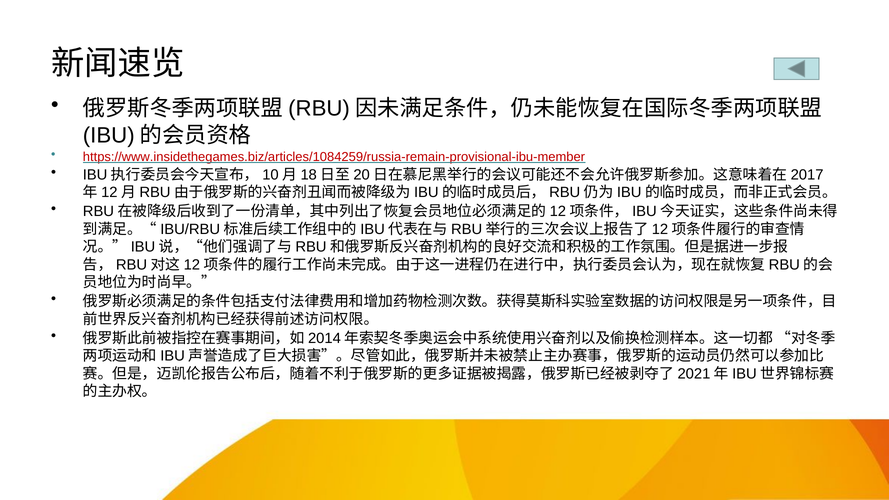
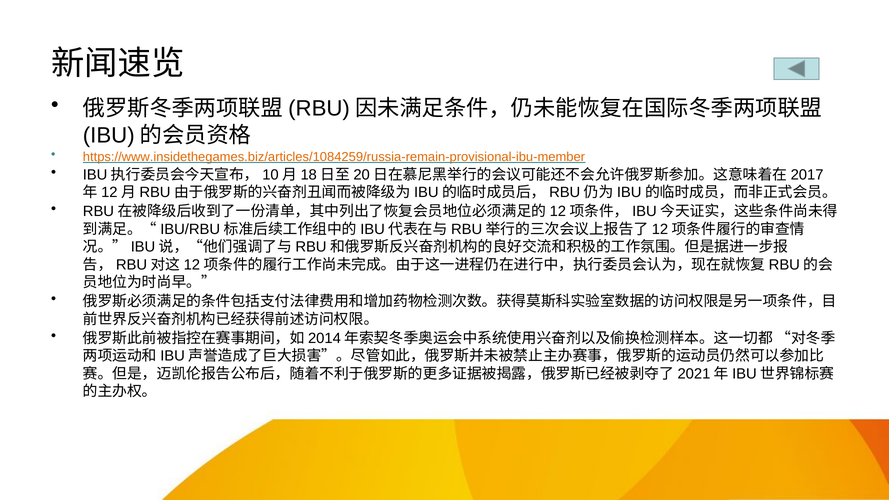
https://www.insidethegames.biz/articles/1084259/russia-remain-provisional-ibu-member colour: red -> orange (334, 157)
